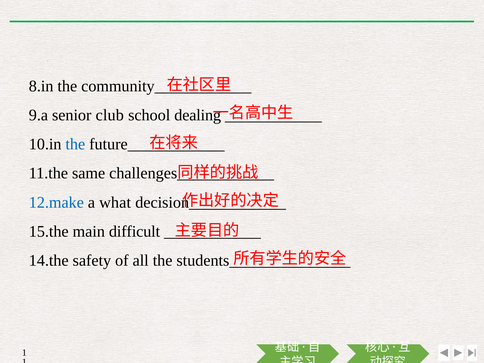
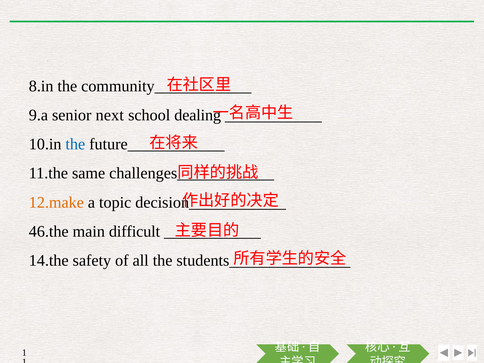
club: club -> next (110, 115)
12.make colour: blue -> orange (56, 202)
what: what -> topic (115, 202)
15.the: 15.the -> 46.the (49, 231)
